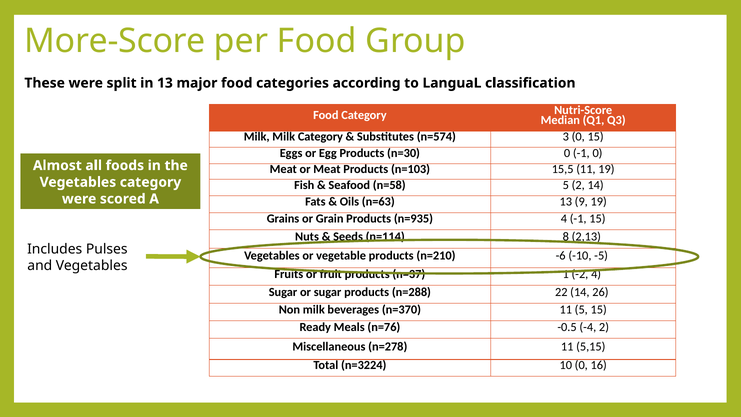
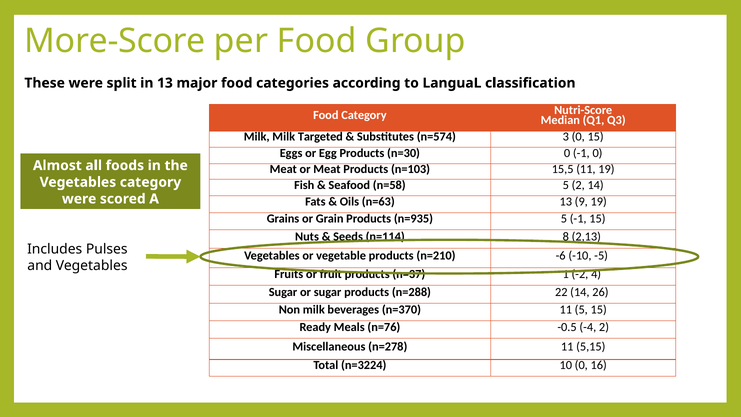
Milk Category: Category -> Targeted (320, 137)
n=935 4: 4 -> 5 (564, 219)
